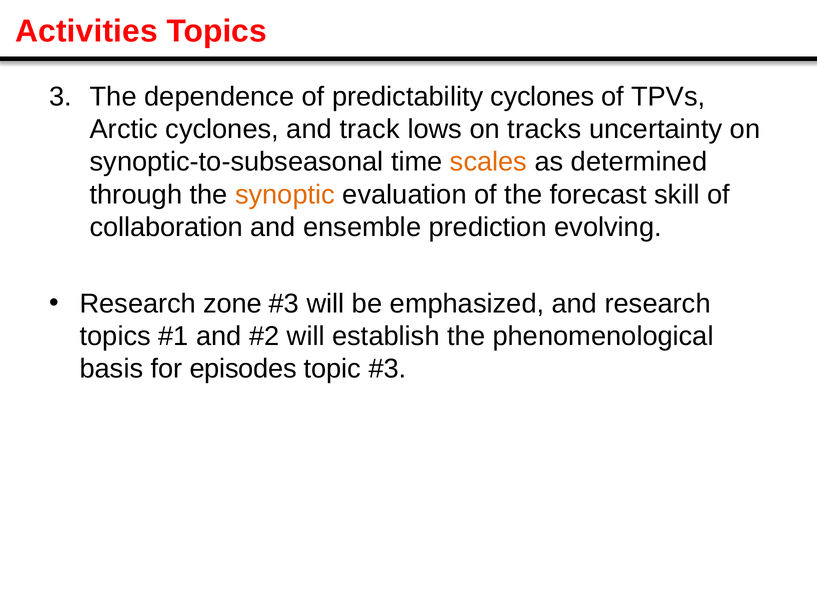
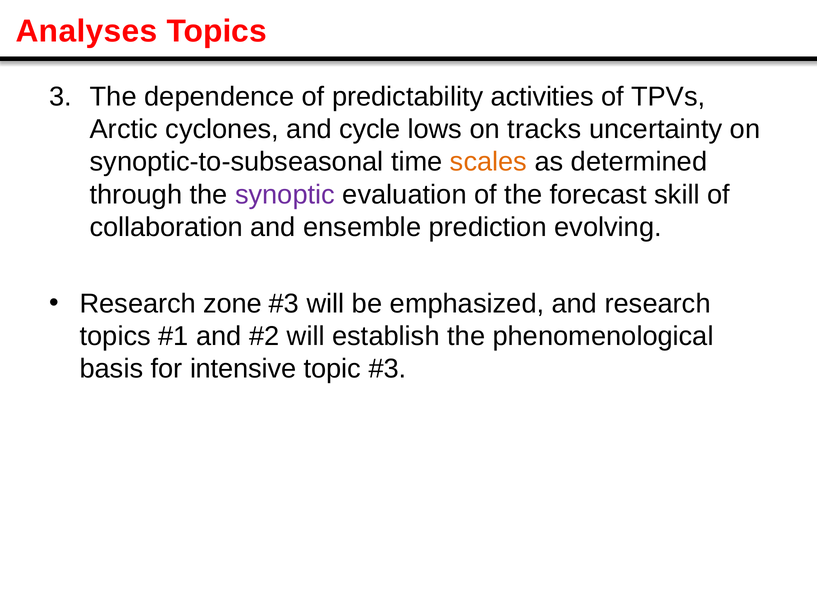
Activities: Activities -> Analyses (87, 31)
predictability cyclones: cyclones -> activities (542, 96)
track: track -> cycle (370, 129)
synoptic colour: orange -> purple (285, 195)
episodes: episodes -> intensive (243, 369)
